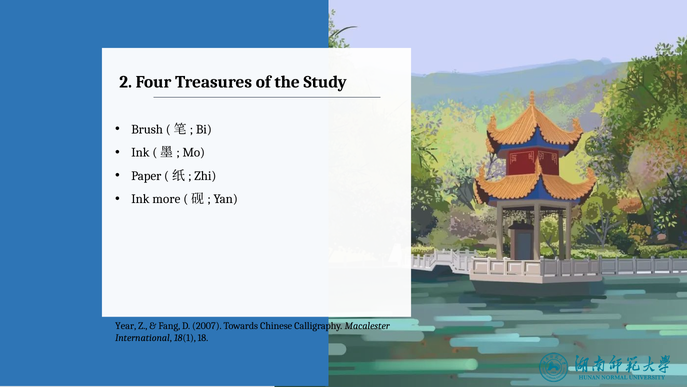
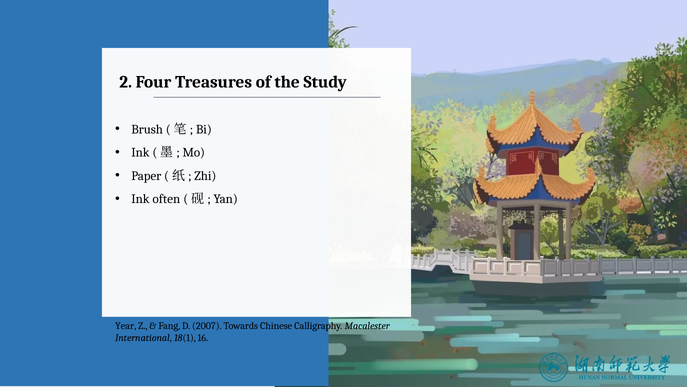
more: more -> often (166, 199)
18: 18 -> 16 (203, 338)
